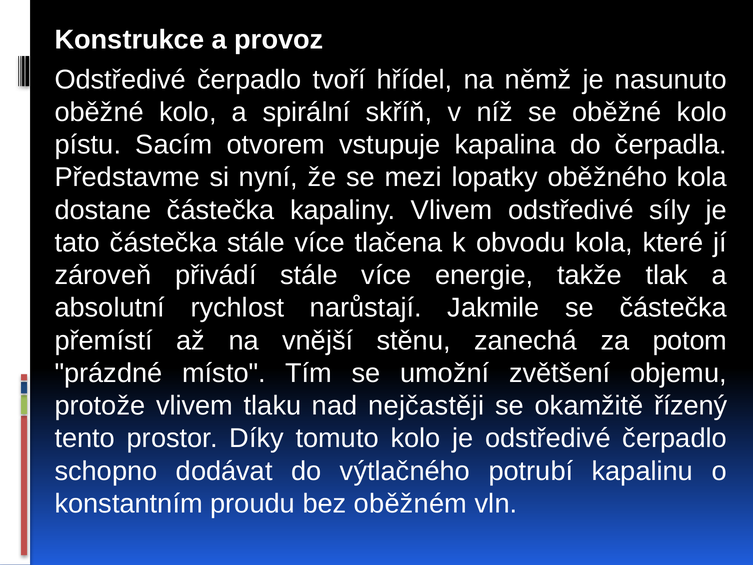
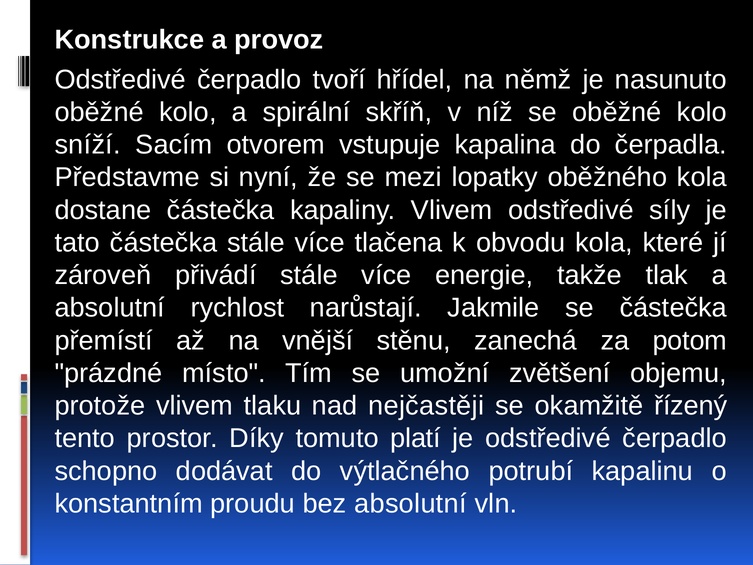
pístu: pístu -> sníží (88, 145)
tomuto kolo: kolo -> platí (416, 438)
bez oběžném: oběžném -> absolutní (410, 503)
